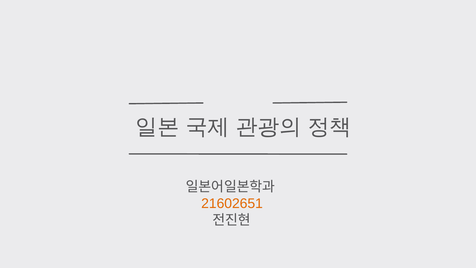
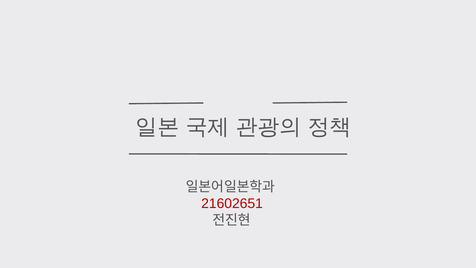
21602651 colour: orange -> red (232, 204)
